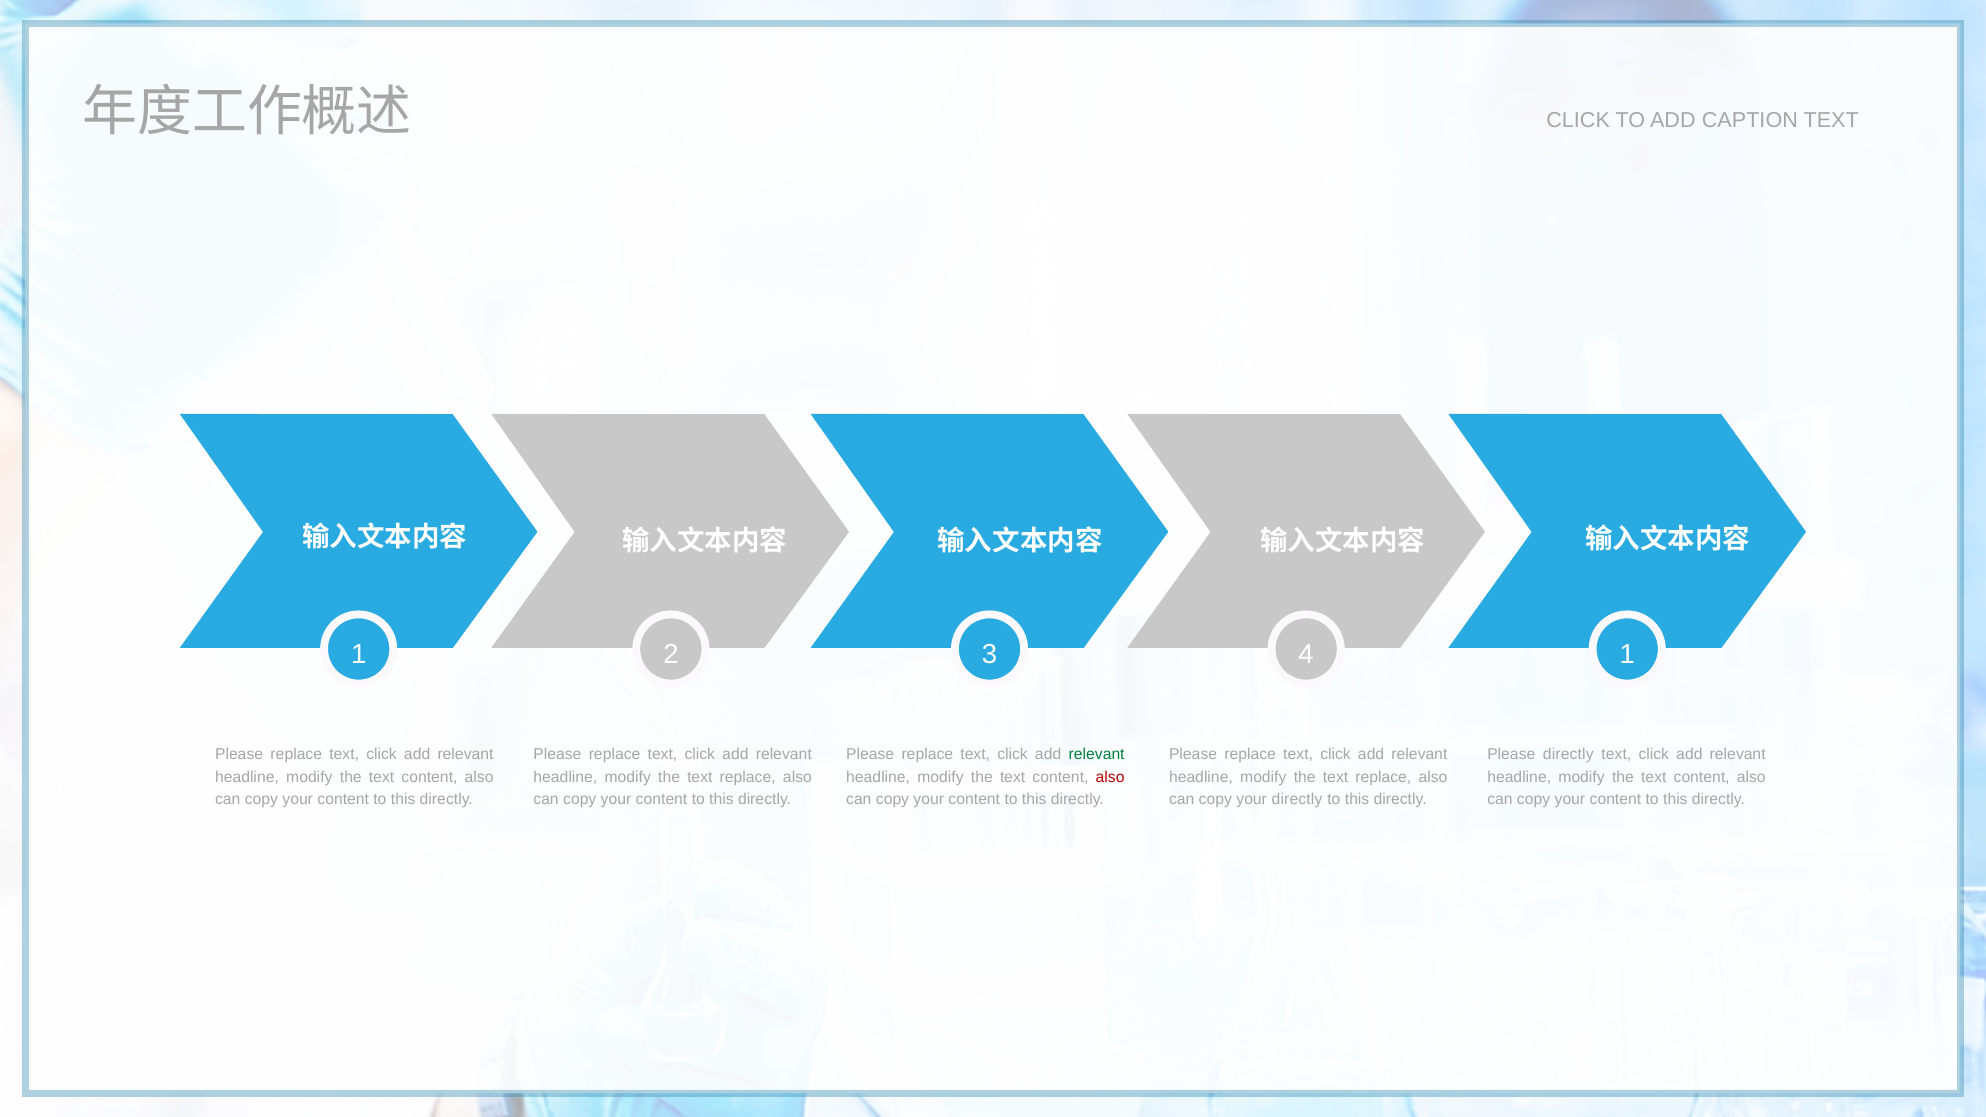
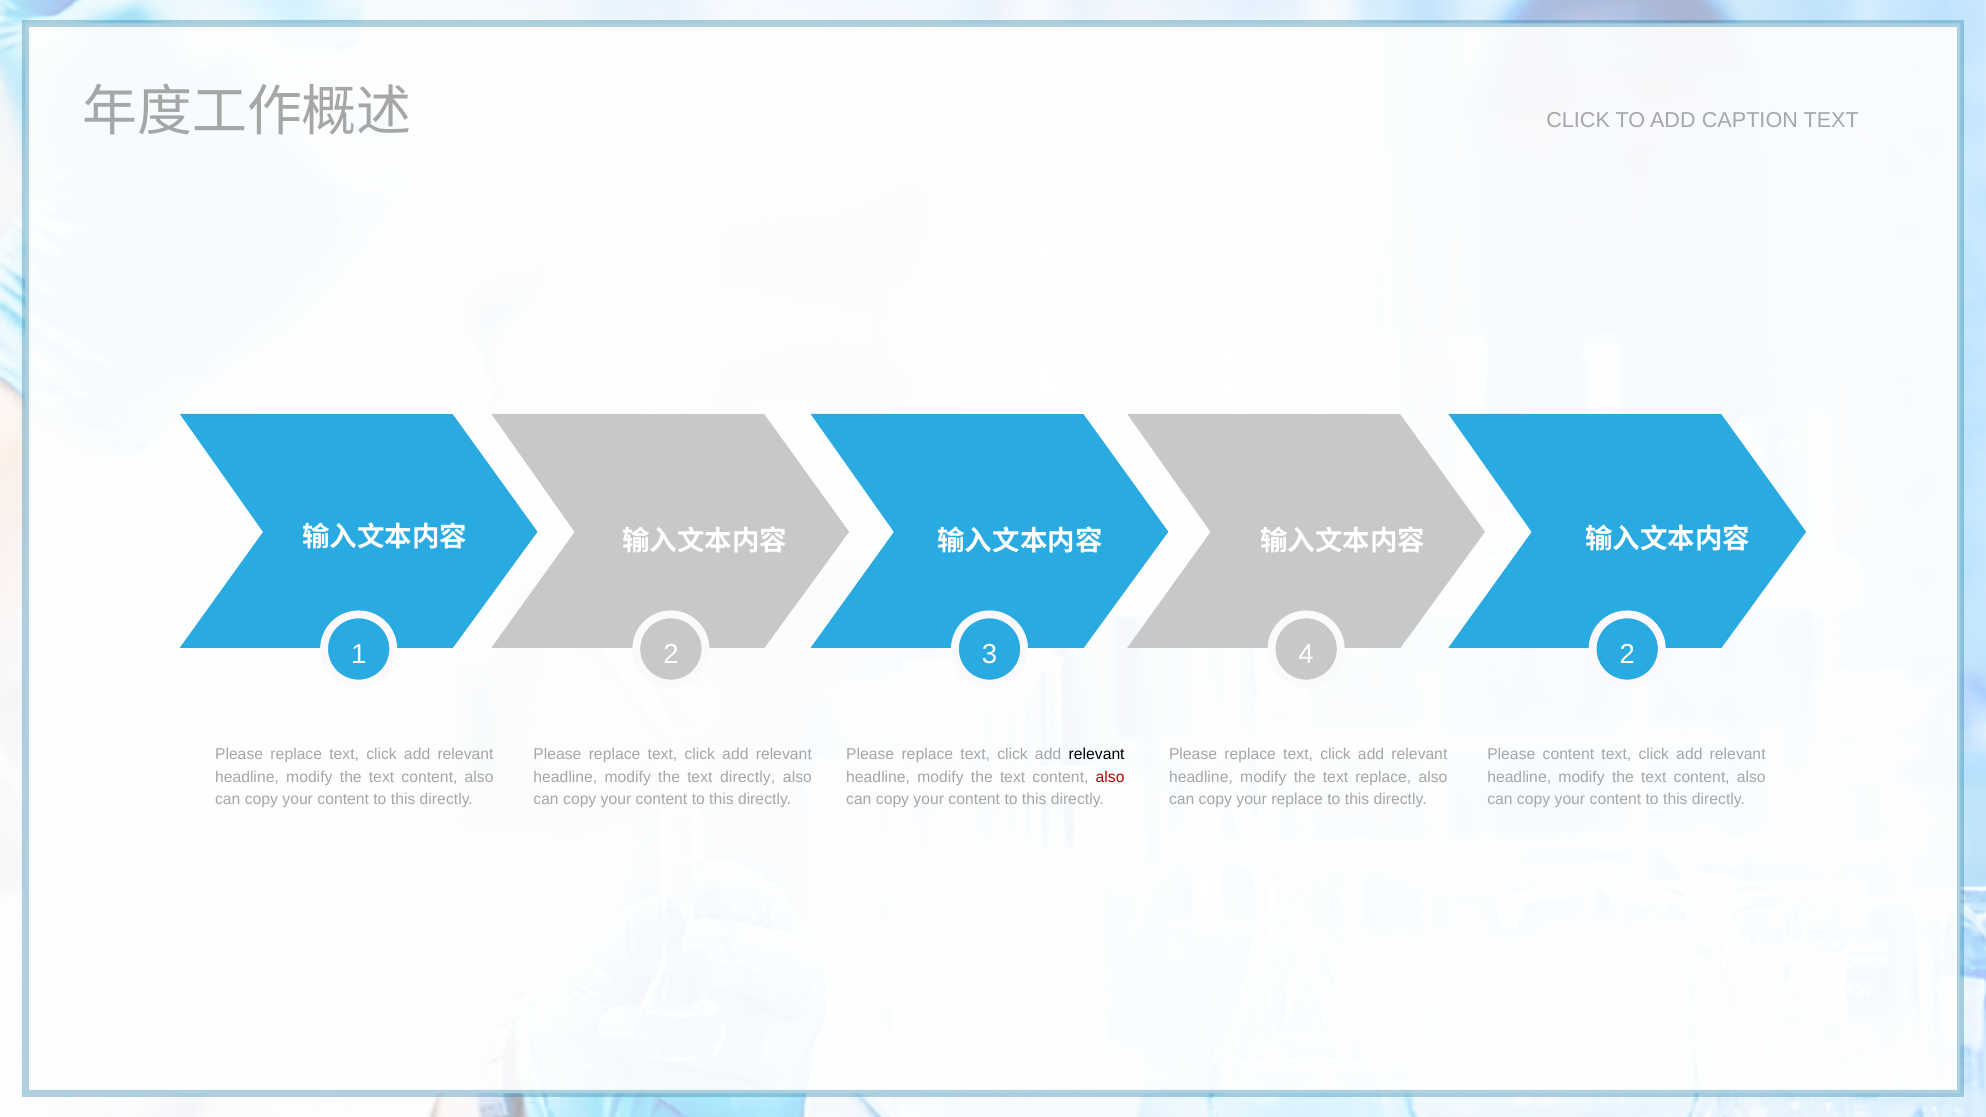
4 1: 1 -> 2 (1627, 654)
relevant colour: green -> black (1097, 755)
Please directly: directly -> content (1568, 755)
replace: replace -> directly (748, 777)
your directly: directly -> replace (1297, 800)
